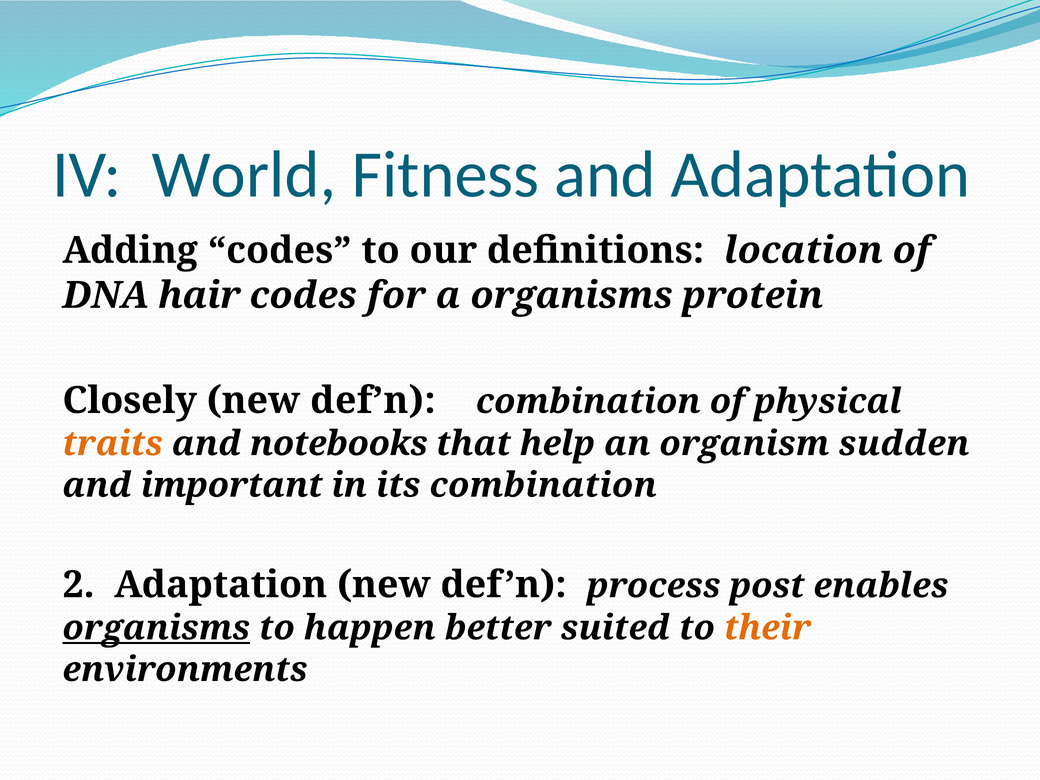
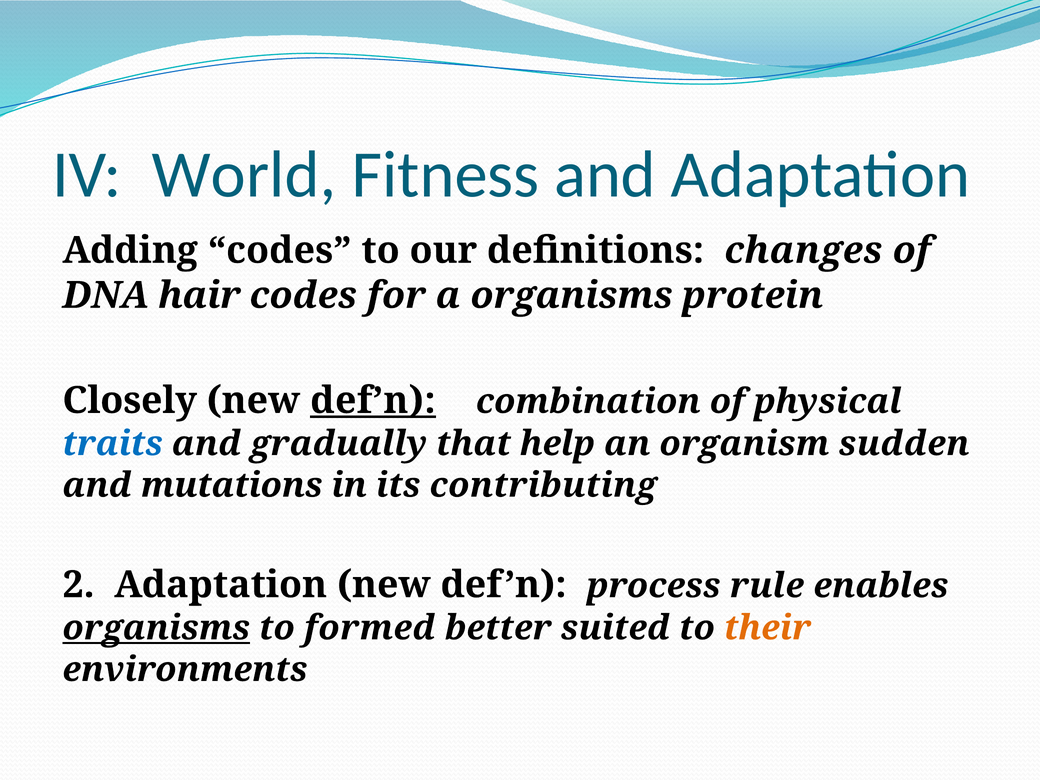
location: location -> changes (803, 250)
def’n underline: none -> present (373, 401)
traits colour: orange -> blue (113, 444)
notebooks: notebooks -> gradually (339, 444)
important: important -> mutations (232, 485)
its combination: combination -> contributing (543, 485)
post: post -> rule (767, 586)
happen: happen -> formed (370, 628)
